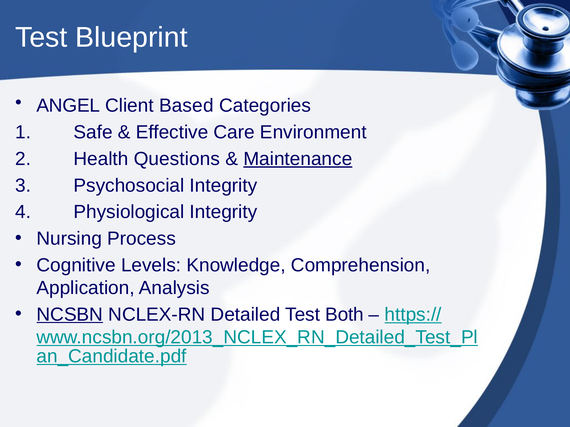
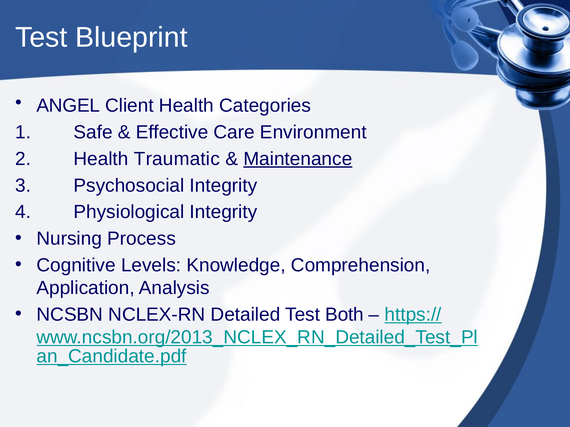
Client Based: Based -> Health (186, 106)
Questions: Questions -> Traumatic (177, 159)
NCSBN underline: present -> none (70, 315)
